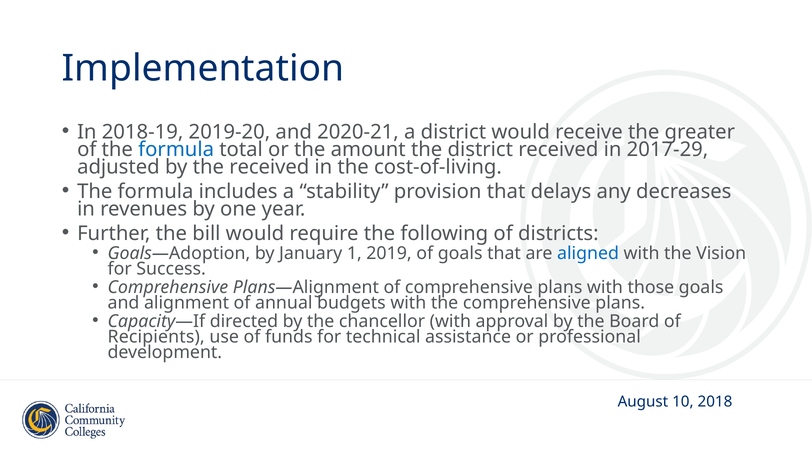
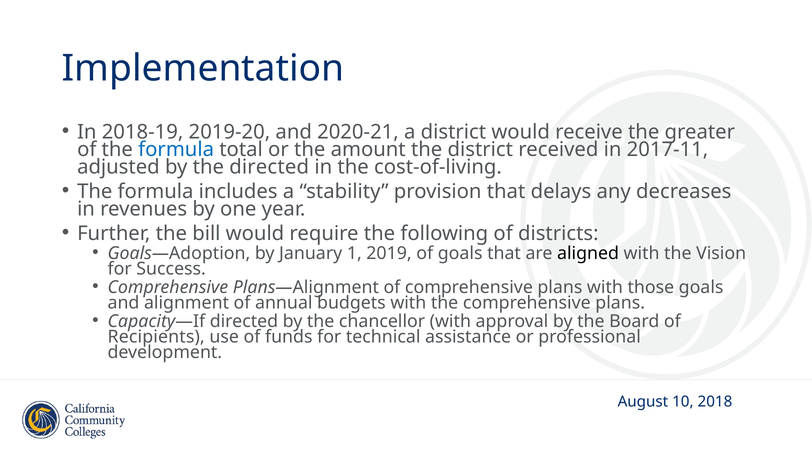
2017-29: 2017-29 -> 2017-11 (667, 150)
the received: received -> directed (269, 167)
aligned colour: blue -> black (588, 253)
